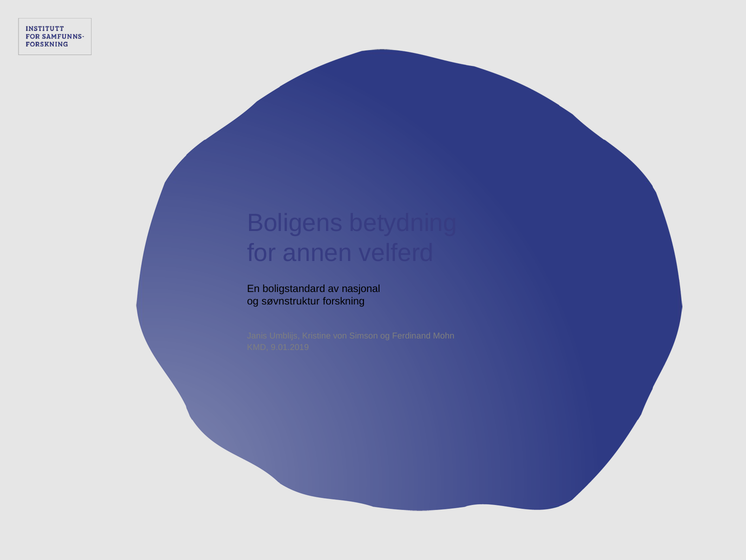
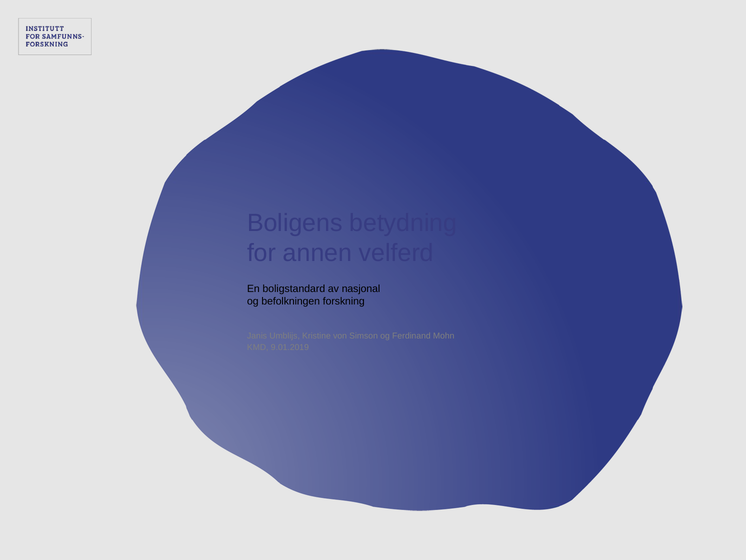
søvnstruktur: søvnstruktur -> befolkningen (291, 301)
